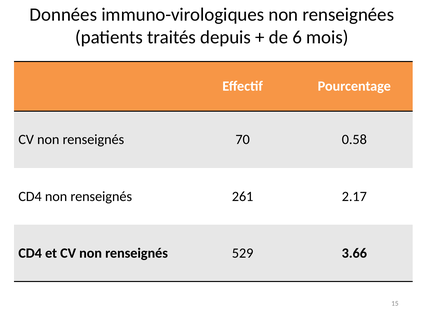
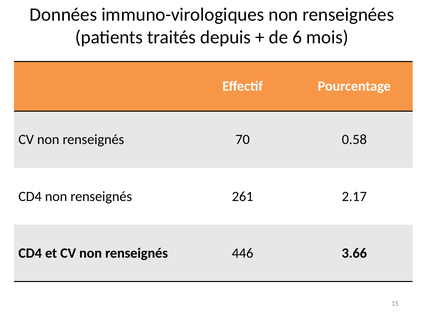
529: 529 -> 446 (243, 253)
